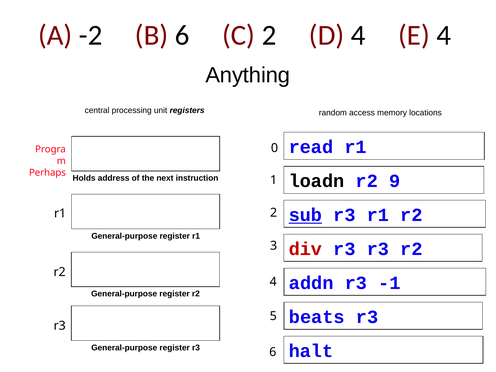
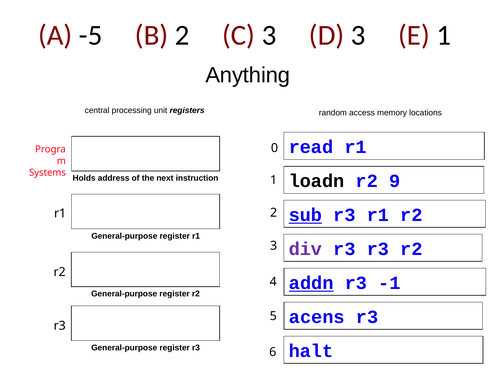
-2: -2 -> -5 (91, 35)
B 6: 6 -> 2 (182, 35)
C 2: 2 -> 3 (269, 35)
D 4: 4 -> 3 (358, 35)
E 4: 4 -> 1 (444, 35)
Perhaps: Perhaps -> Systems (47, 173)
div colour: red -> purple (305, 249)
addn underline: none -> present (311, 283)
beats: beats -> acens (317, 317)
